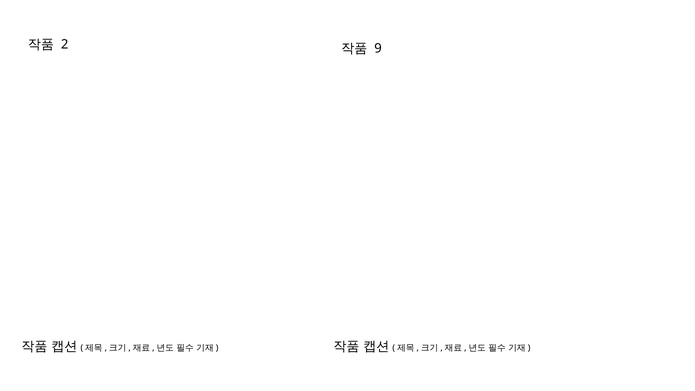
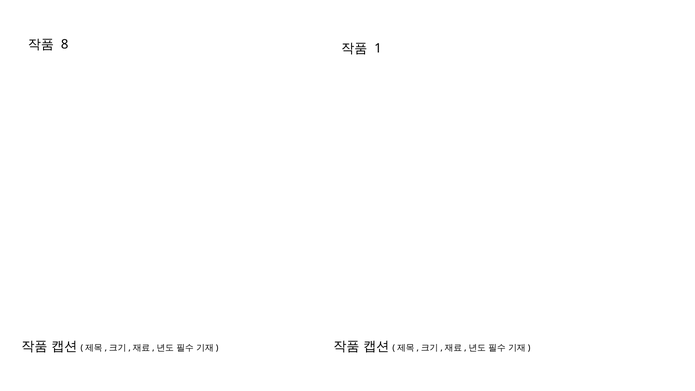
2: 2 -> 8 (65, 45)
9: 9 -> 1 (378, 49)
